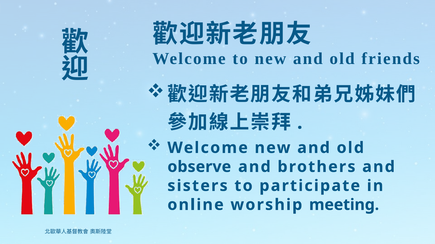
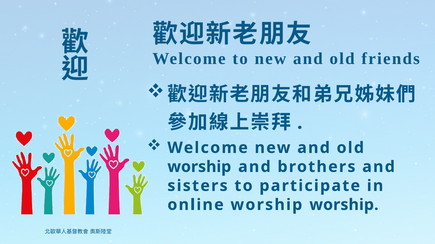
observe: observe -> worship (199, 167)
worship meeting: meeting -> worship (344, 205)
